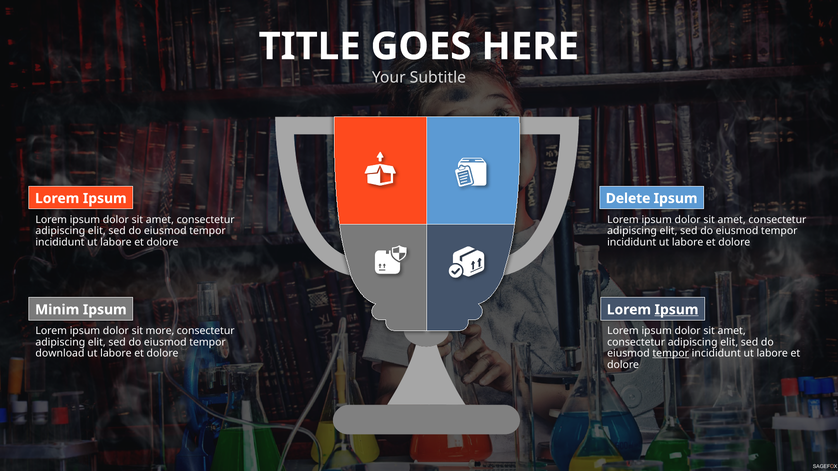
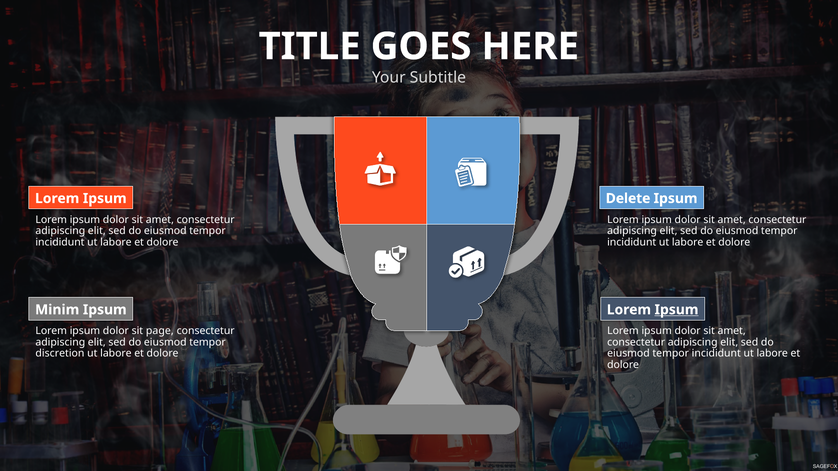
more: more -> page (160, 331)
download: download -> discretion (60, 354)
tempor underline: present -> none (671, 354)
